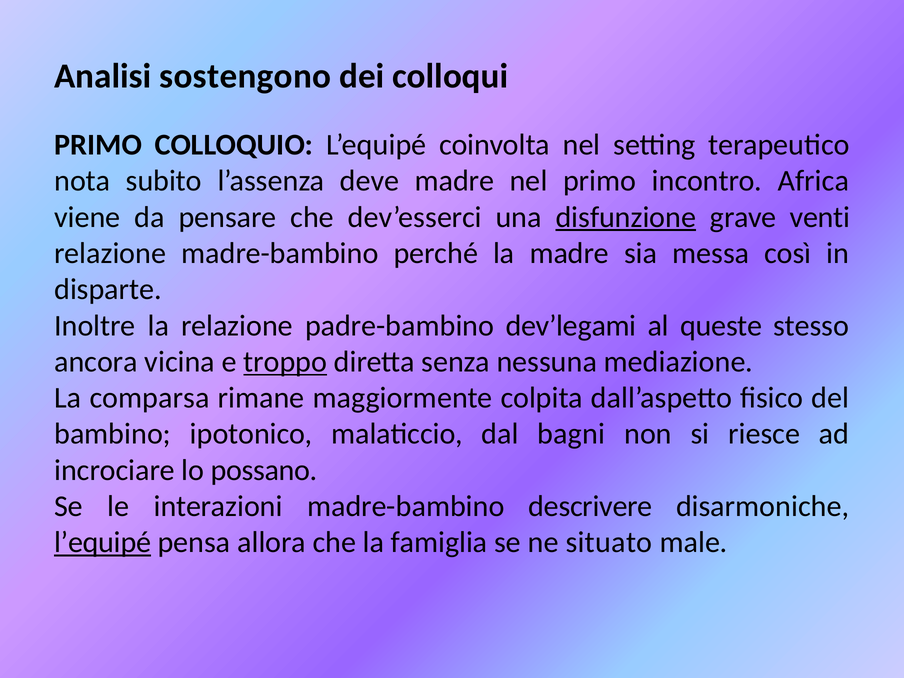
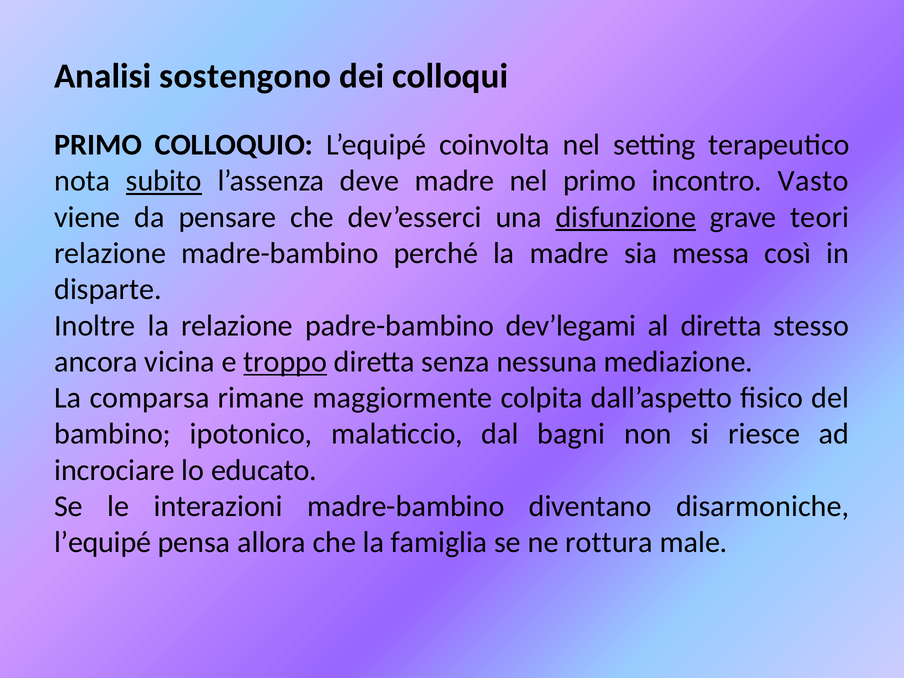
subito underline: none -> present (164, 181)
Africa: Africa -> Vasto (813, 181)
venti: venti -> teori (820, 217)
al queste: queste -> diretta (721, 326)
possano: possano -> educato (264, 470)
descrivere: descrivere -> diventano (590, 506)
l’equipé underline: present -> none (103, 543)
situato: situato -> rottura (609, 543)
